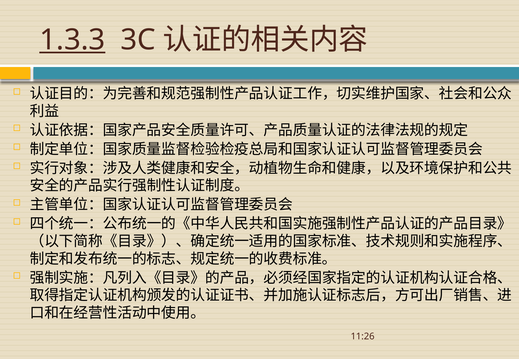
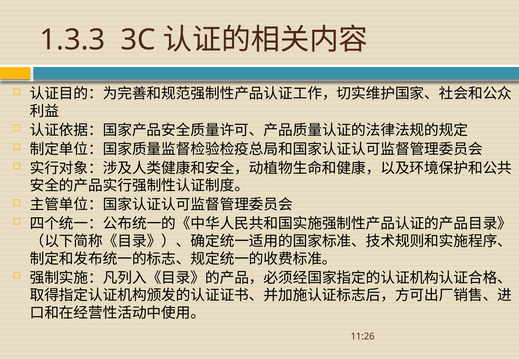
1.3.3 underline: present -> none (72, 40)
